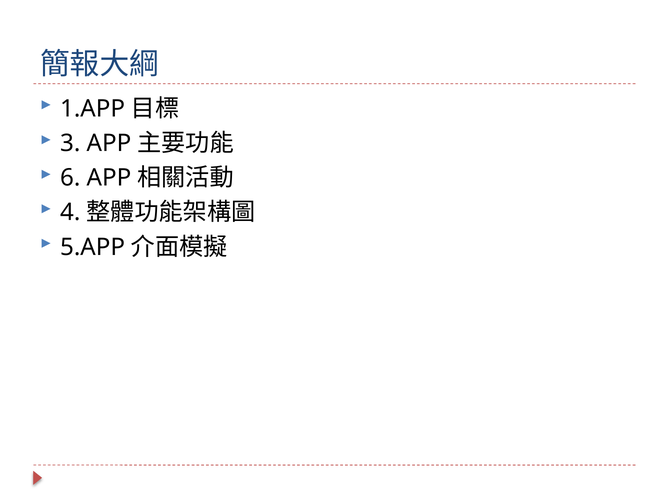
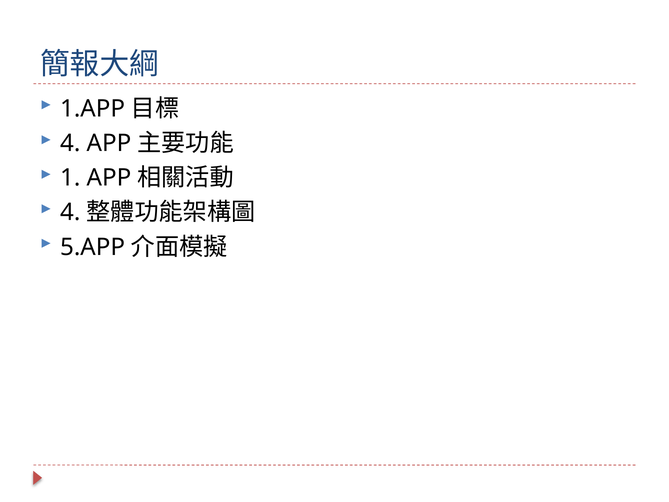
3: 3 -> 4 (70, 143)
6: 6 -> 1 (70, 178)
